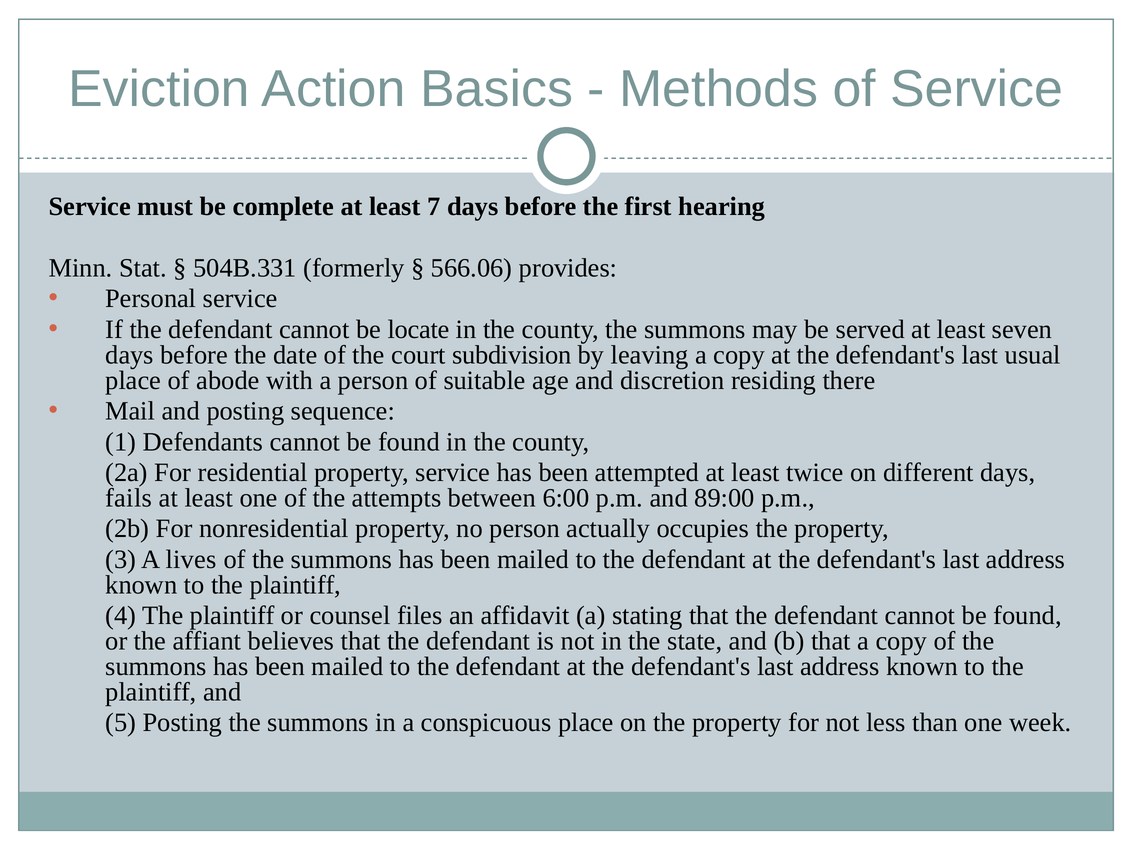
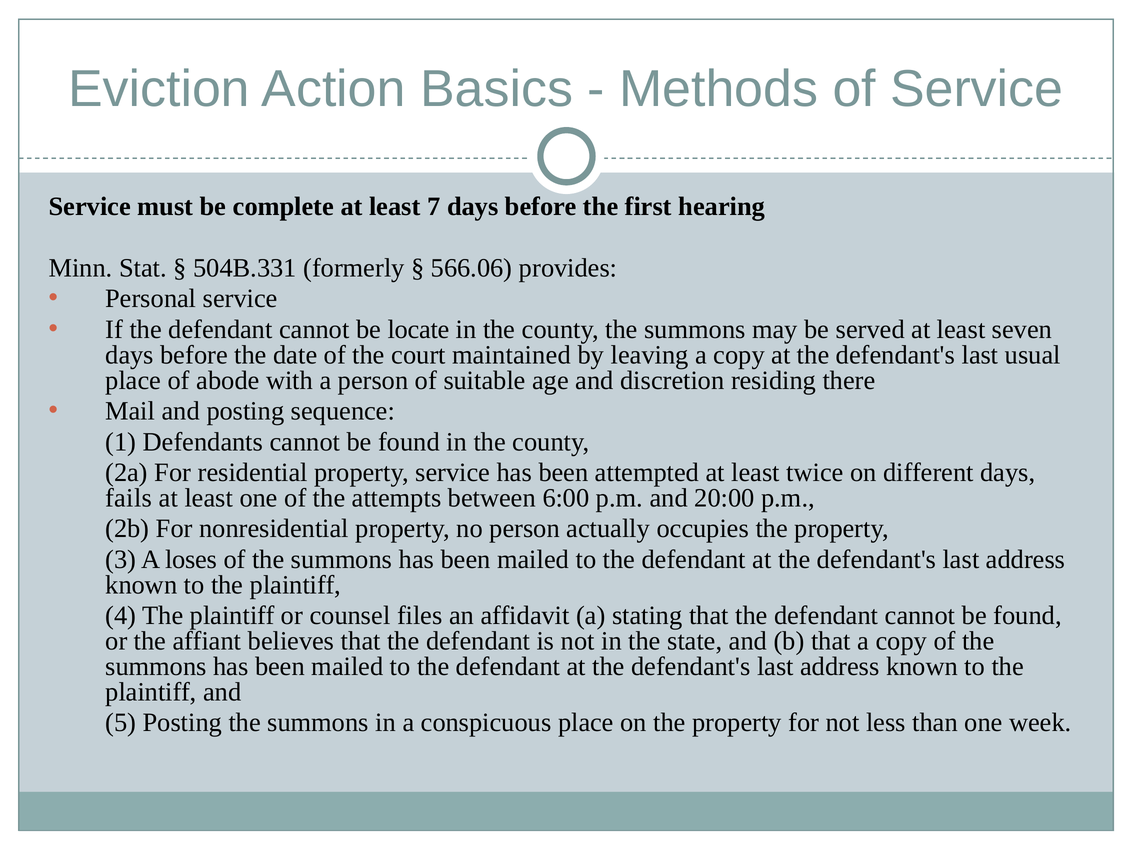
subdivision: subdivision -> maintained (512, 355)
89:00: 89:00 -> 20:00 (724, 498)
lives: lives -> loses (191, 559)
